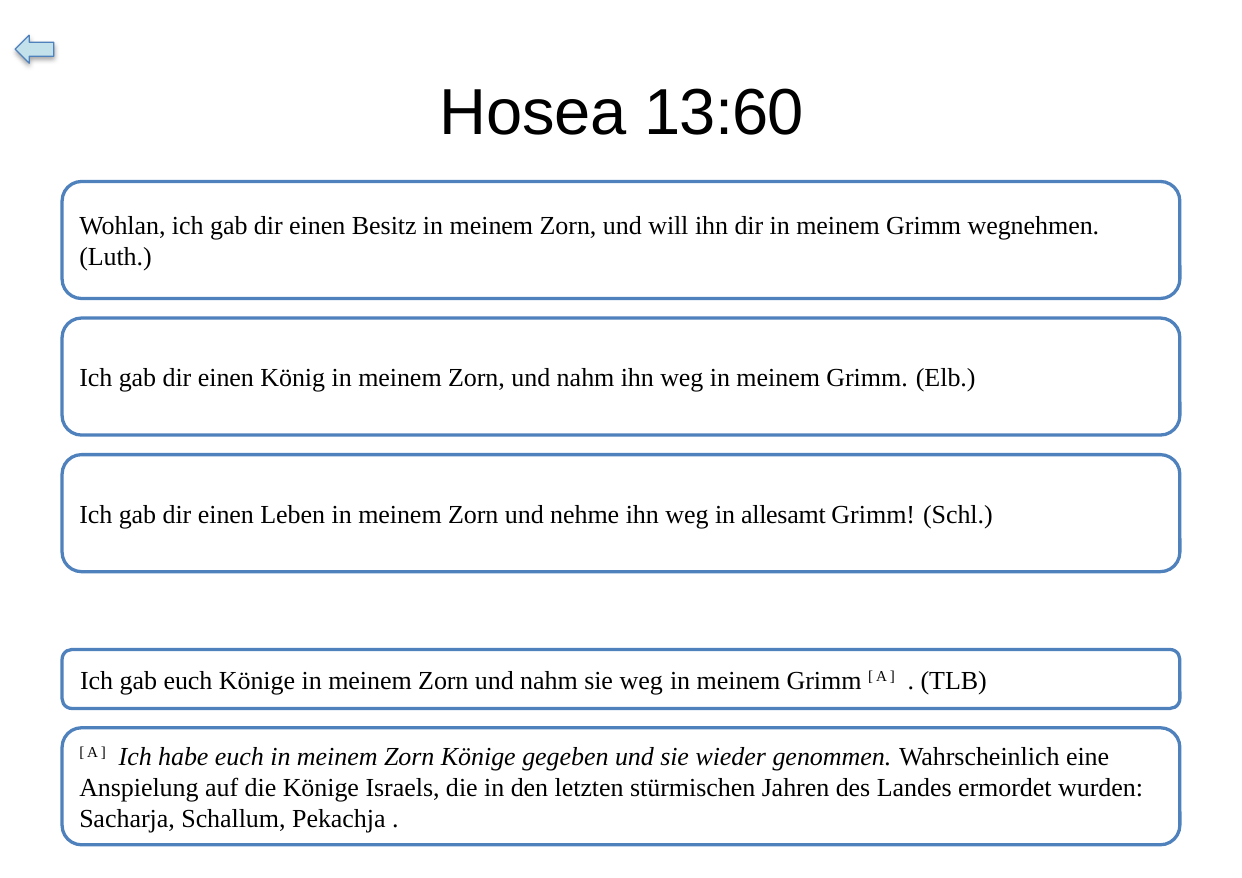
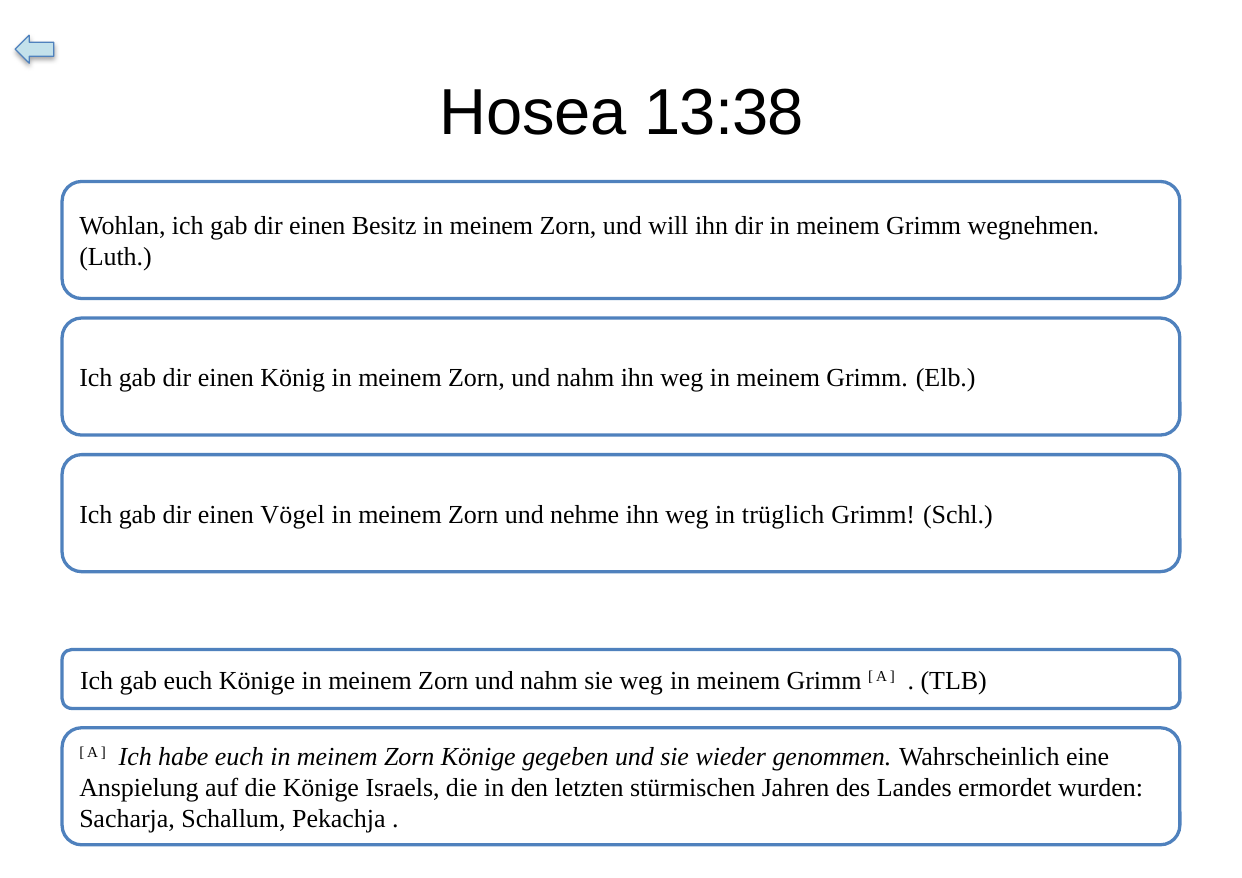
13:60: 13:60 -> 13:38 (724, 113)
Leben: Leben -> Vögel (293, 515)
allesamt: allesamt -> trüglich (783, 515)
